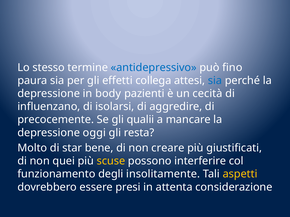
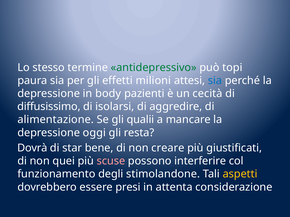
antidepressivo colour: blue -> green (154, 68)
fino: fino -> topi (232, 68)
collega: collega -> milioni (153, 81)
influenzano: influenzano -> diffusissimo (49, 107)
precocemente: precocemente -> alimentazione (56, 120)
Molto: Molto -> Dovrà (32, 148)
scuse colour: yellow -> pink (111, 161)
insolitamente: insolitamente -> stimolandone (163, 174)
